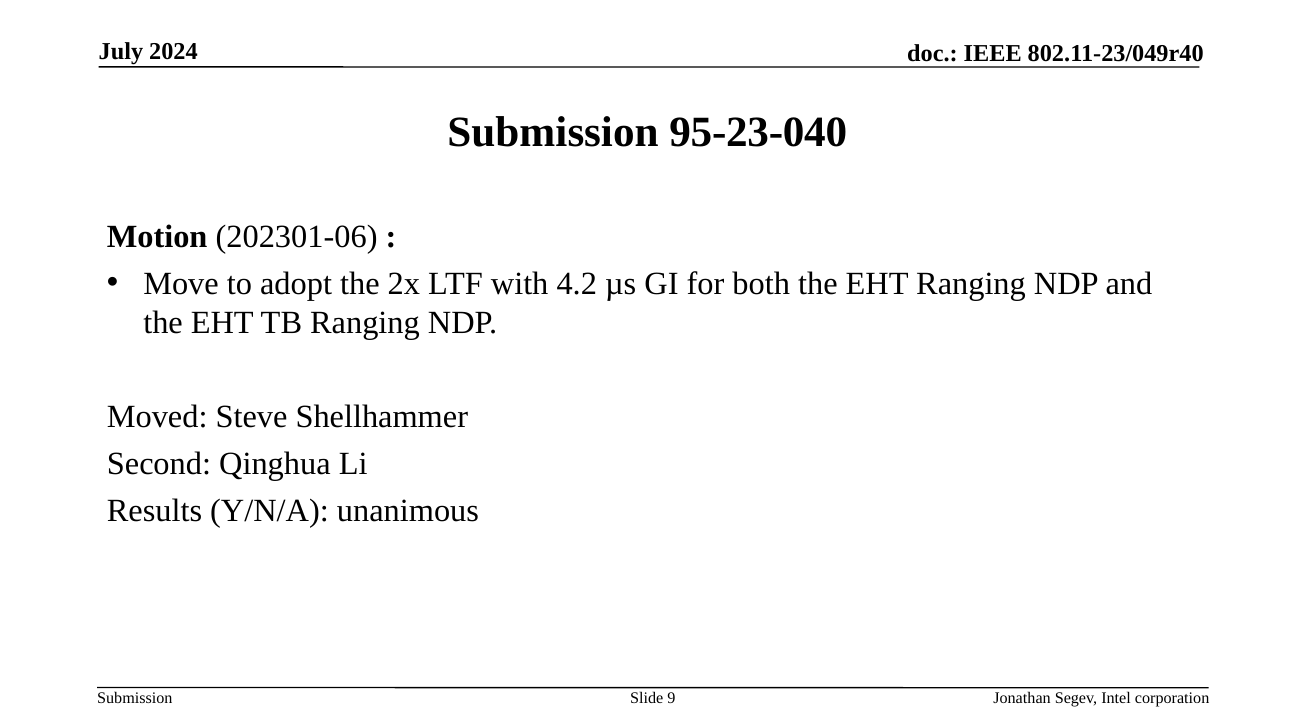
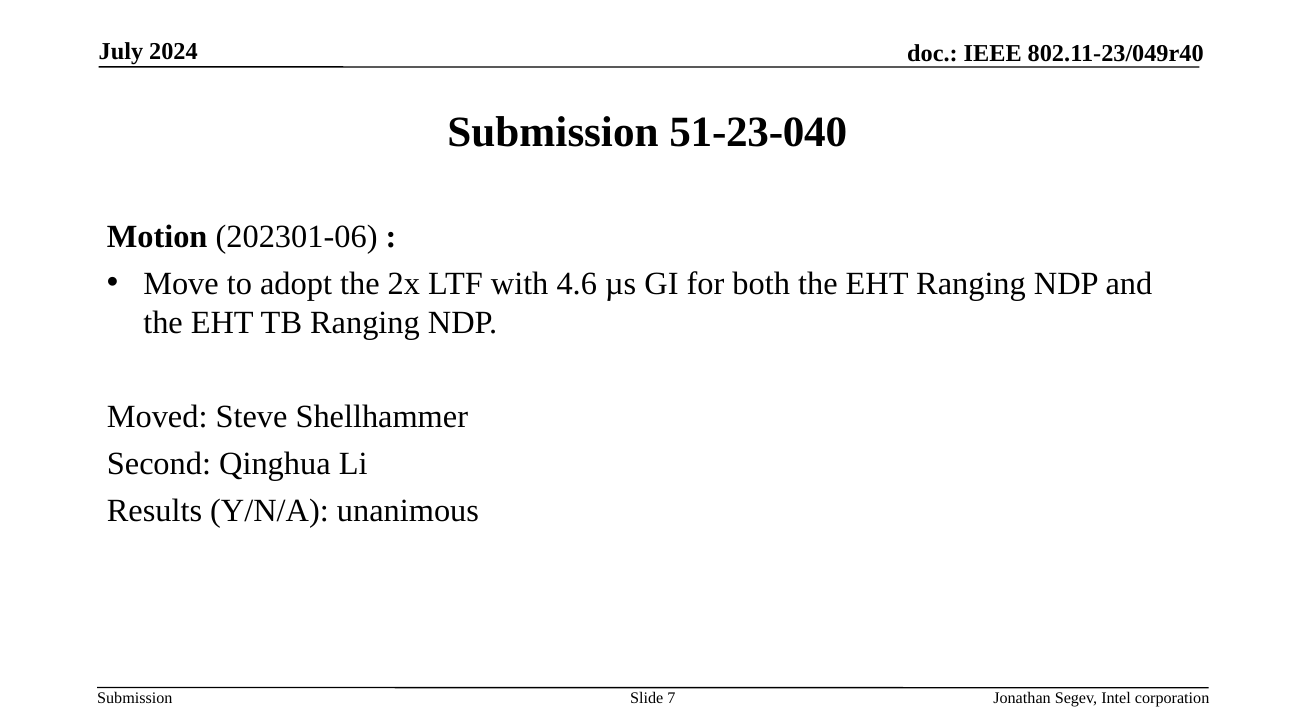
95-23-040: 95-23-040 -> 51-23-040 (758, 132)
4.2: 4.2 -> 4.6 (577, 284)
9: 9 -> 7 (671, 699)
